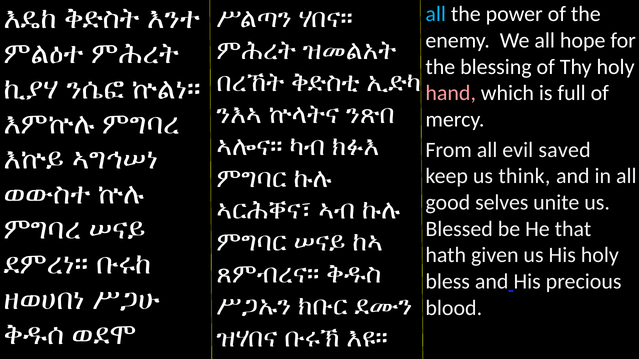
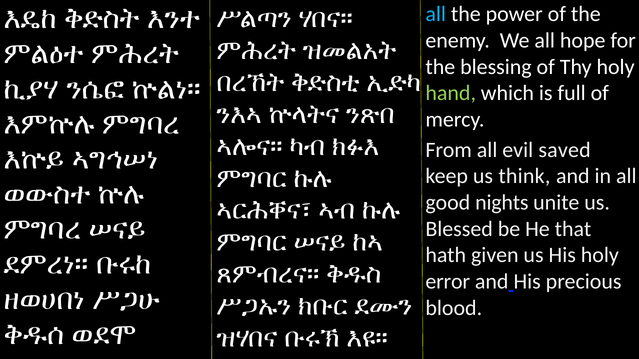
hand colour: pink -> light green (451, 93)
selves: selves -> nights (502, 203)
bless: bless -> error (448, 282)
